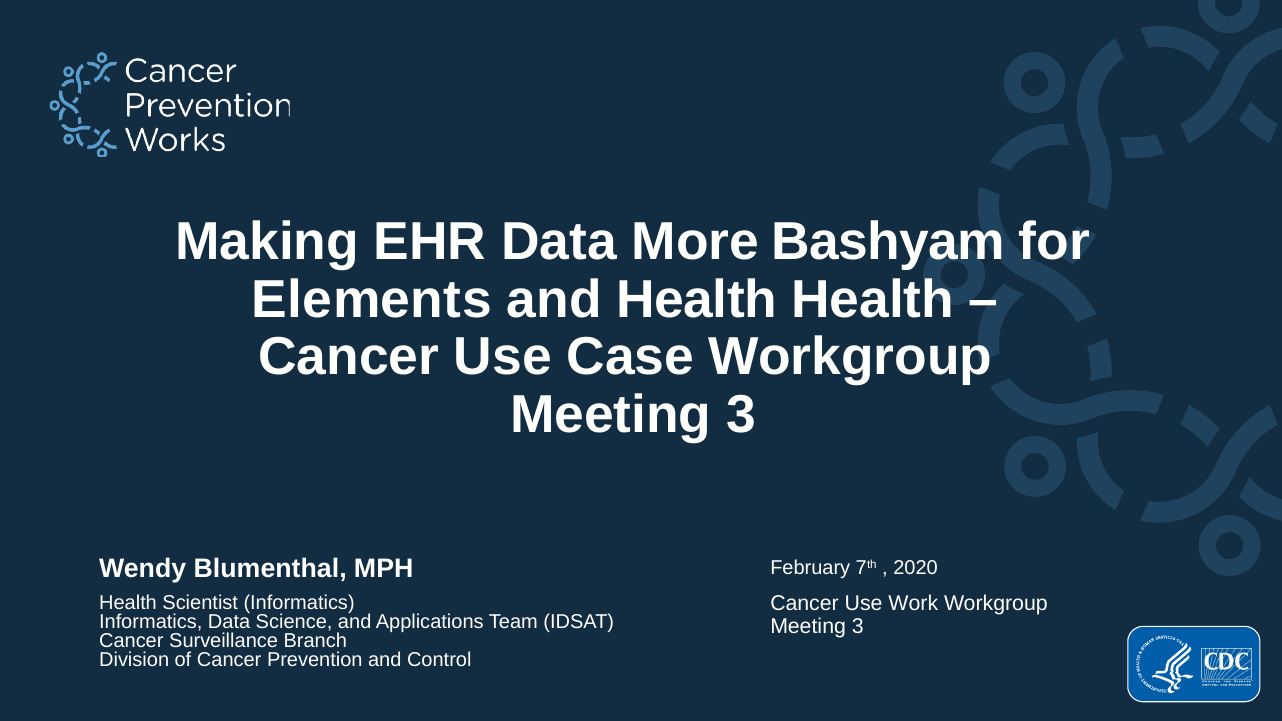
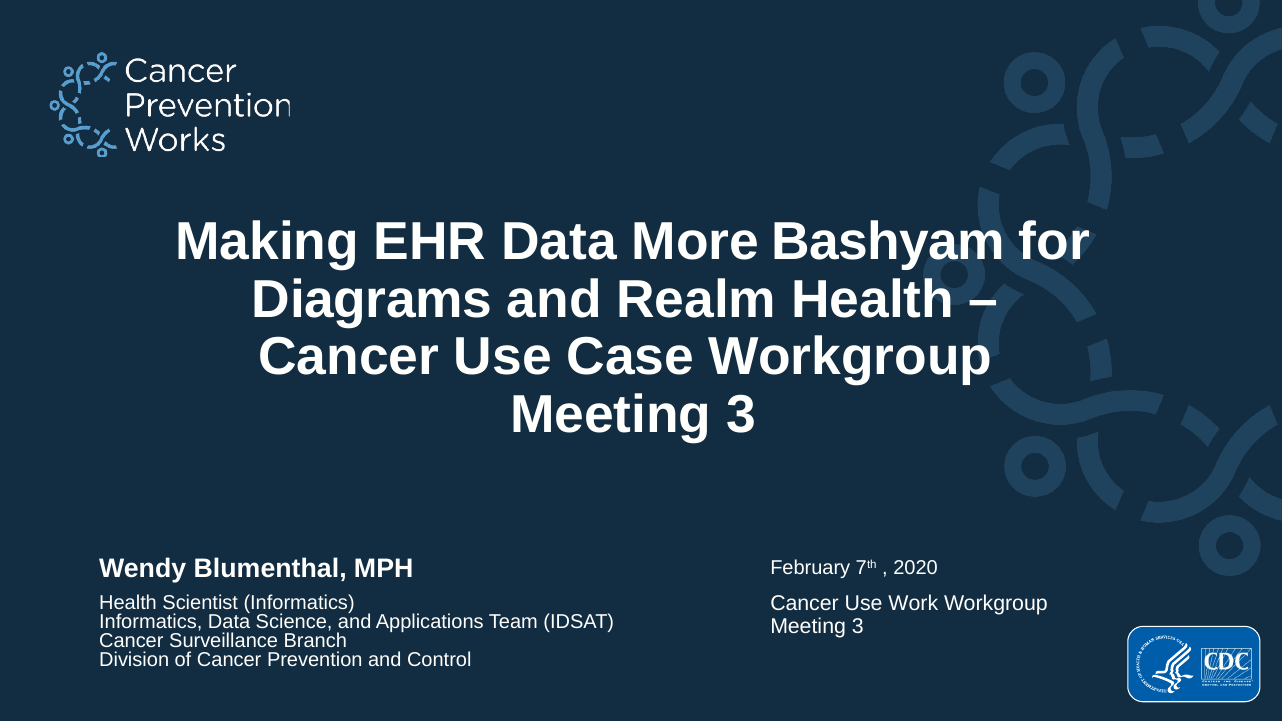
Elements: Elements -> Diagrams (372, 299)
and Health: Health -> Realm (696, 299)
